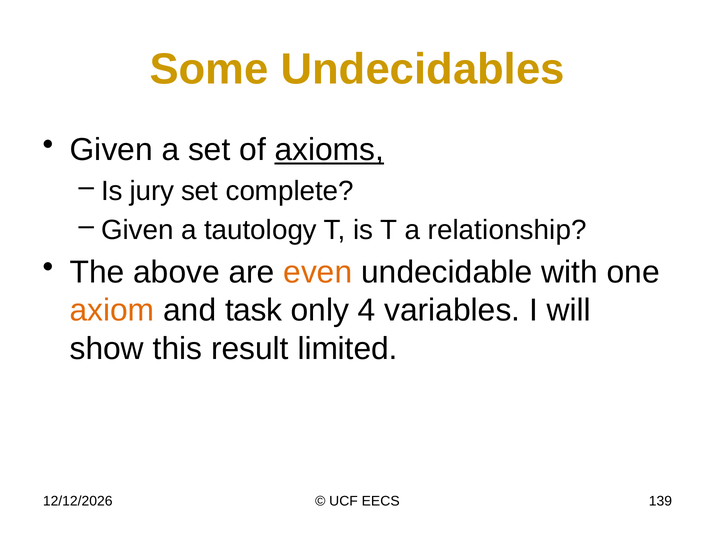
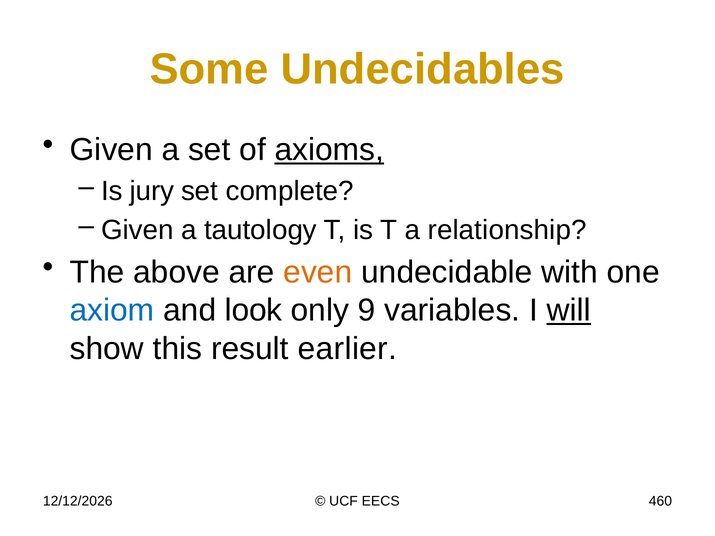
axiom colour: orange -> blue (112, 311)
task: task -> look (254, 311)
4: 4 -> 9 (367, 311)
will underline: none -> present (569, 311)
limited: limited -> earlier (347, 349)
139: 139 -> 460 (660, 501)
